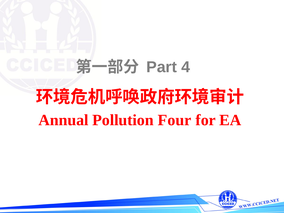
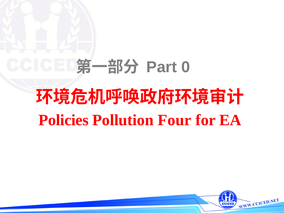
4: 4 -> 0 (186, 67)
Annual: Annual -> Policies (64, 120)
